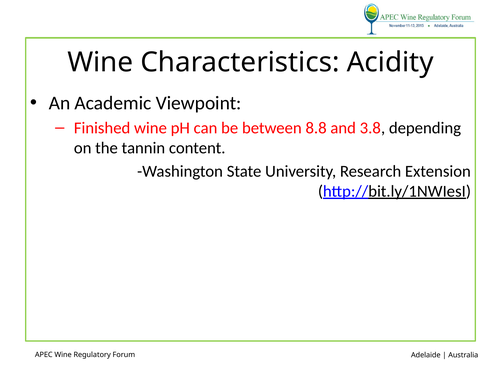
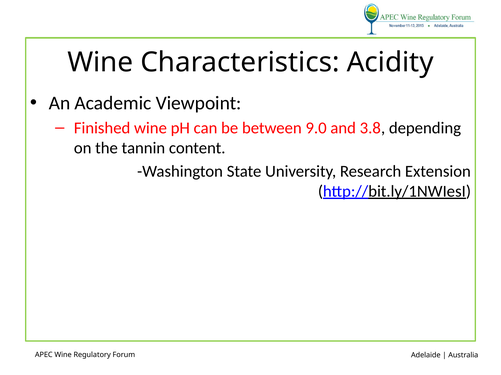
8.8: 8.8 -> 9.0 (316, 128)
